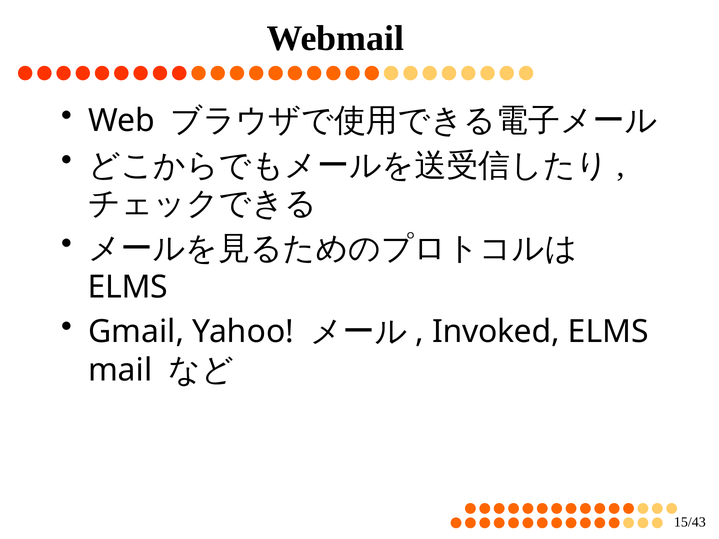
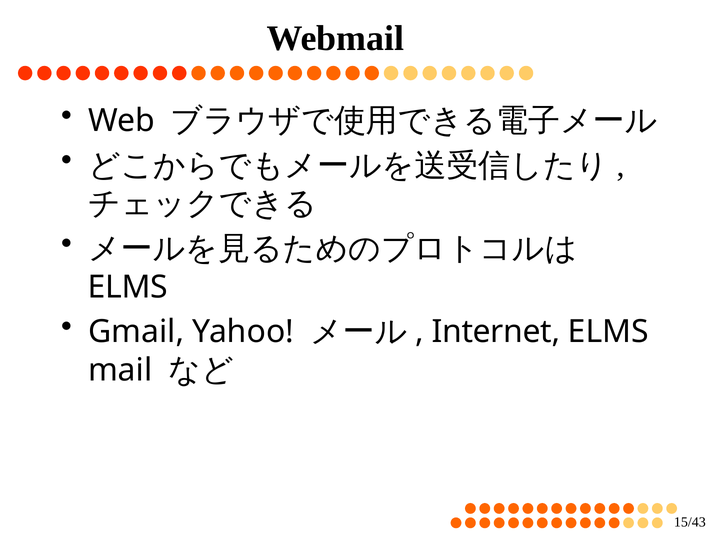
Invoked: Invoked -> Internet (496, 332)
